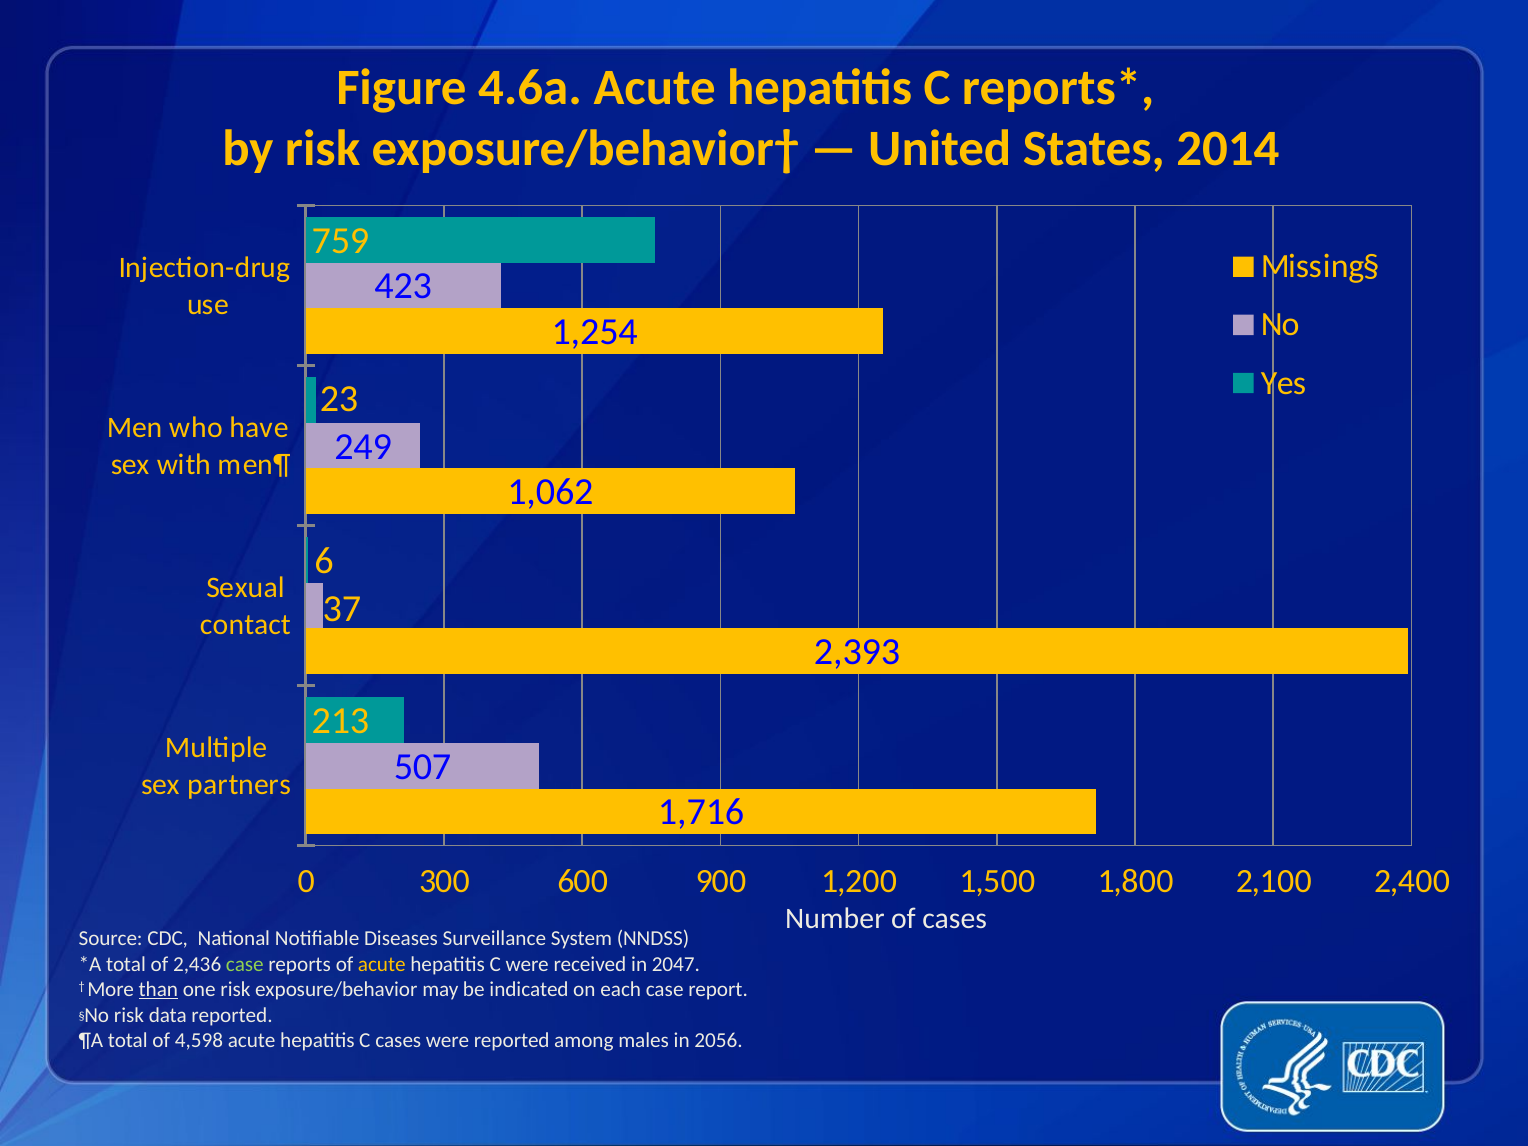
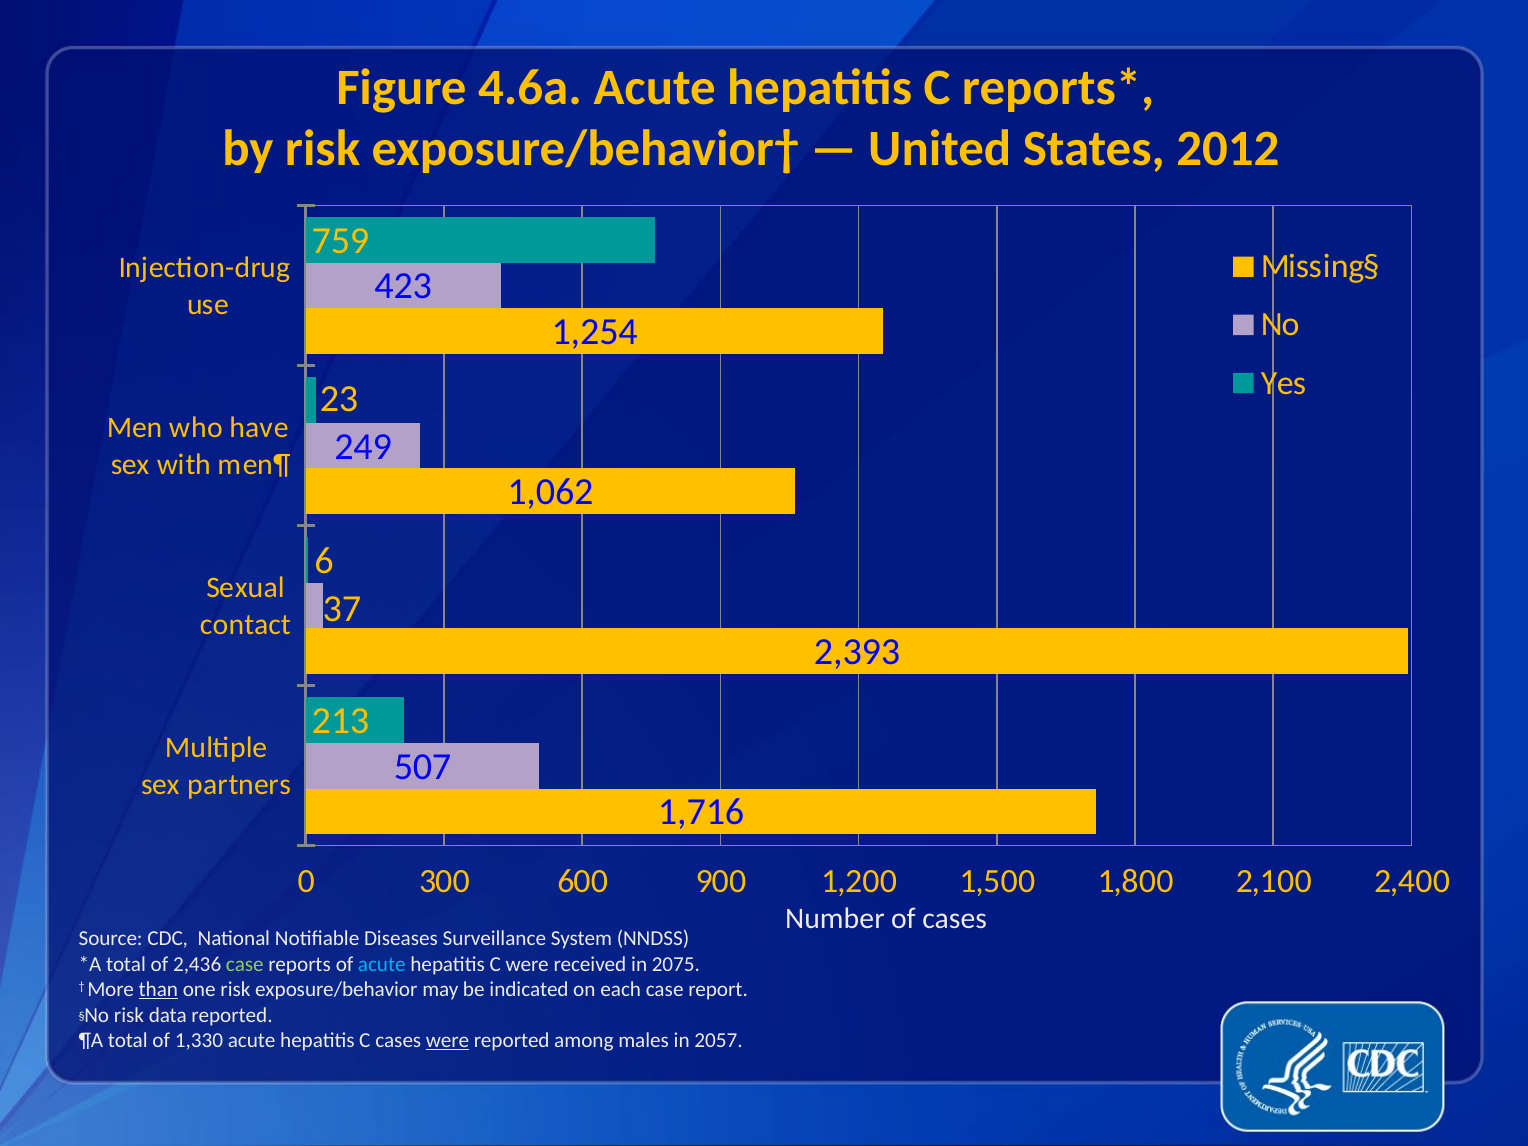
2014: 2014 -> 2012 (1228, 149)
acute colour: yellow -> light blue (382, 964)
2047: 2047 -> 2075 (676, 964)
4,598: 4,598 -> 1,330 (199, 1041)
were underline: none -> present (448, 1041)
2056: 2056 -> 2057 (719, 1041)
